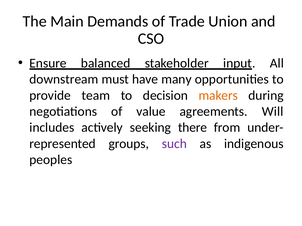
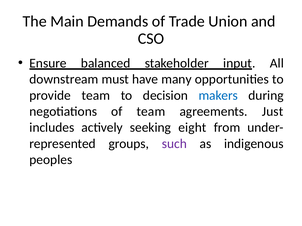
makers colour: orange -> blue (218, 96)
of value: value -> team (151, 112)
Will: Will -> Just (273, 112)
there: there -> eight (192, 128)
